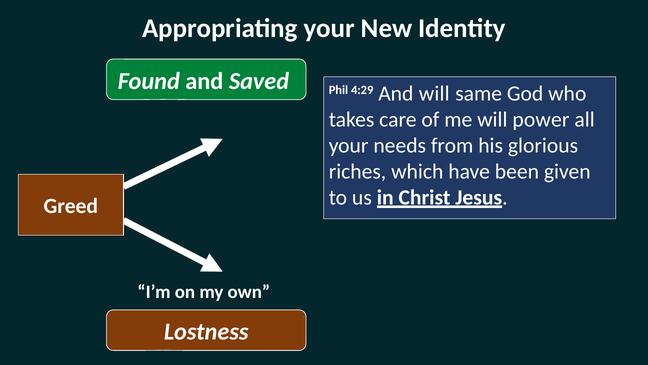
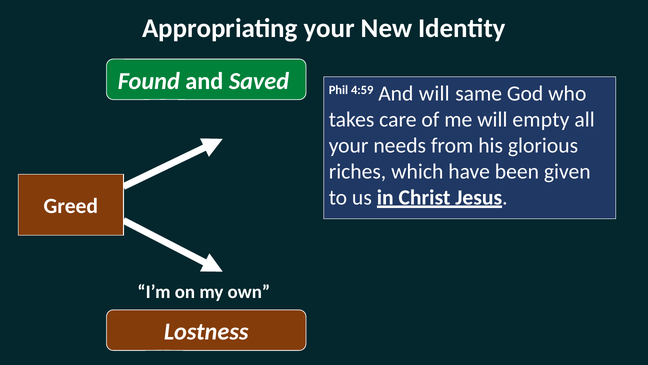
4:29: 4:29 -> 4:59 (362, 90)
power: power -> empty (541, 119)
